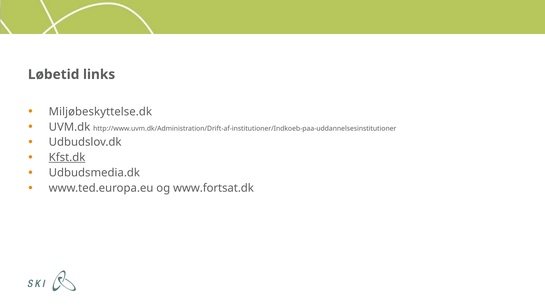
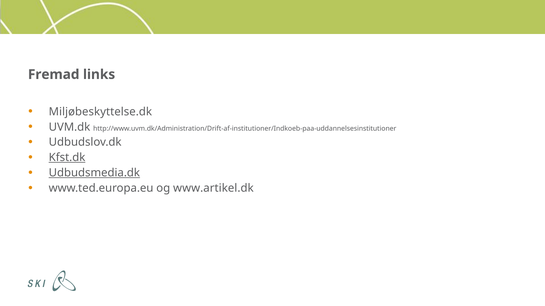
Løbetid: Løbetid -> Fremad (54, 75)
Udbudsmedia.dk underline: none -> present (94, 173)
www.fortsat.dk: www.fortsat.dk -> www.artikel.dk (213, 189)
